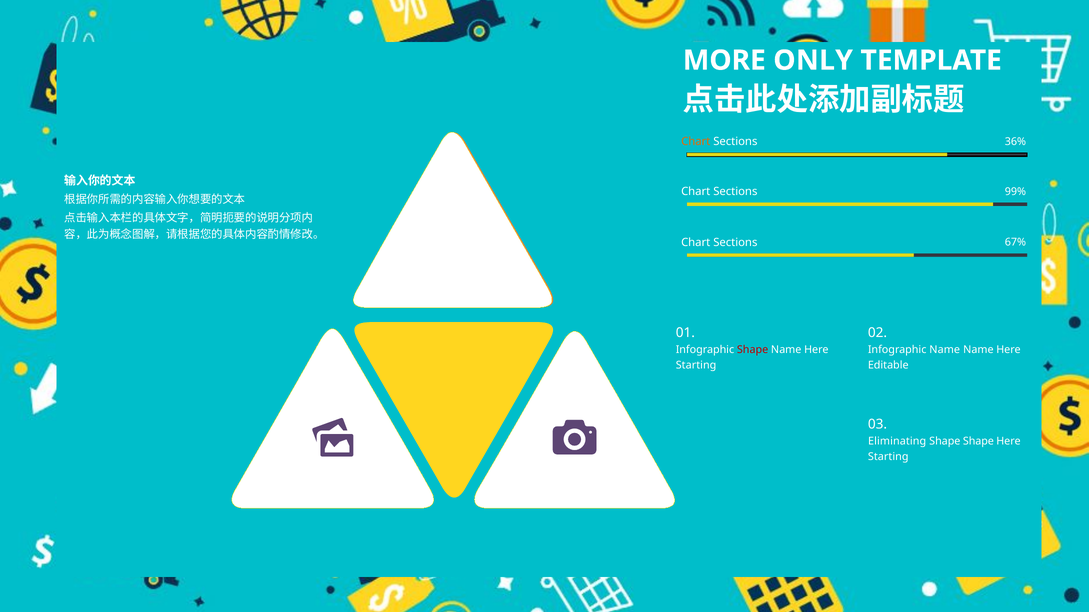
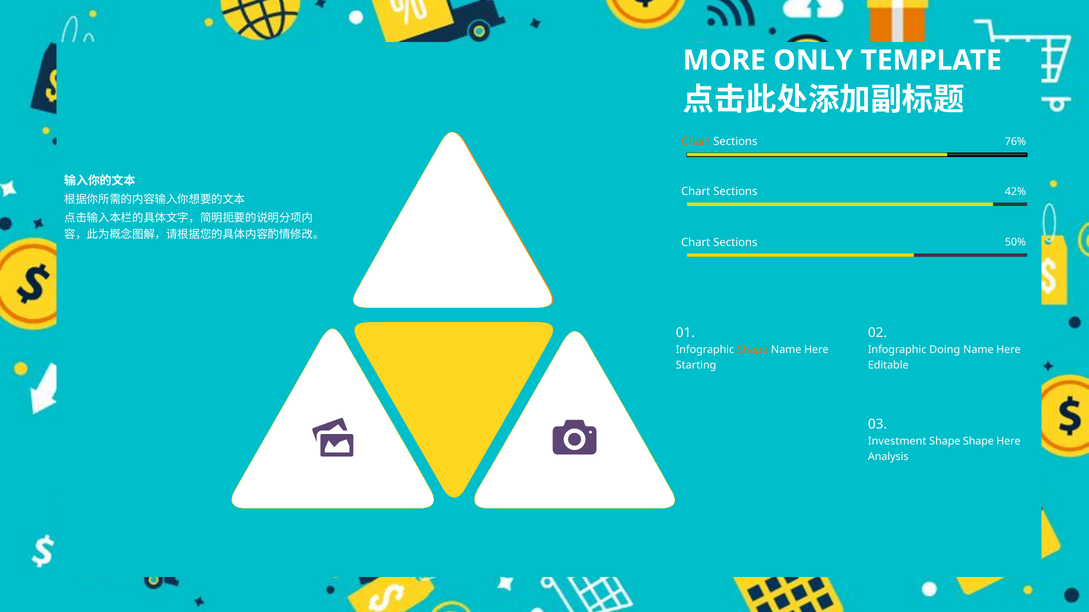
36%: 36% -> 76% (1015, 142)
99%: 99% -> 42% (1015, 192)
67%: 67% -> 50% (1015, 243)
Shape colour: red -> orange (753, 350)
Infographic Name: Name -> Doing (945, 350)
Eliminating: Eliminating -> Investment (897, 442)
Starting: Starting -> Analysis (888, 457)
